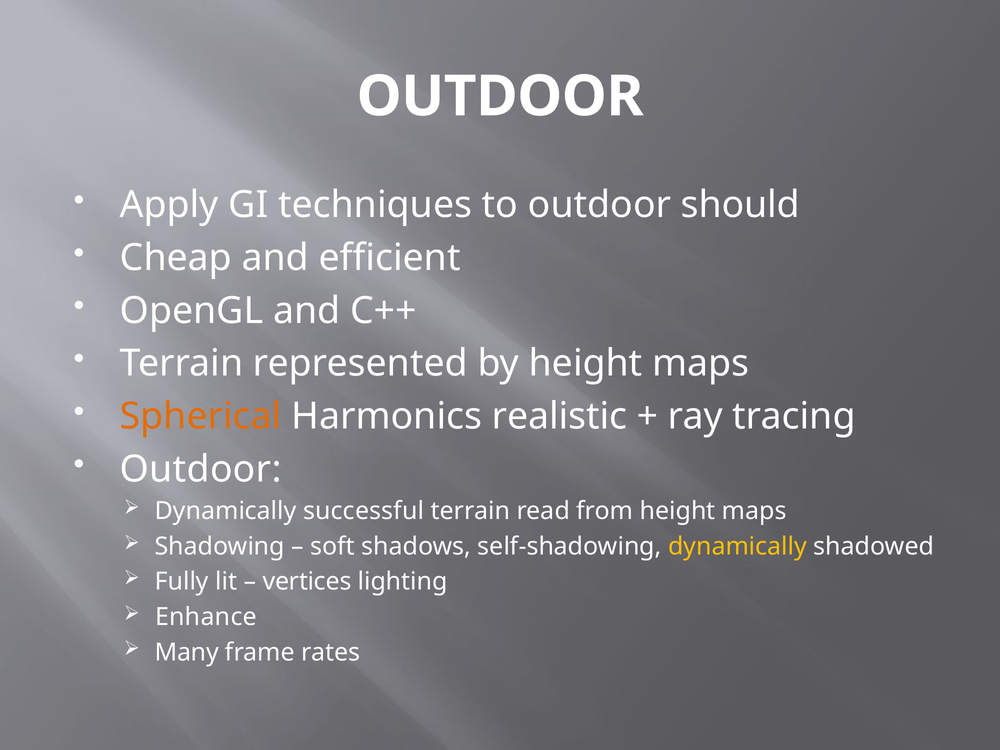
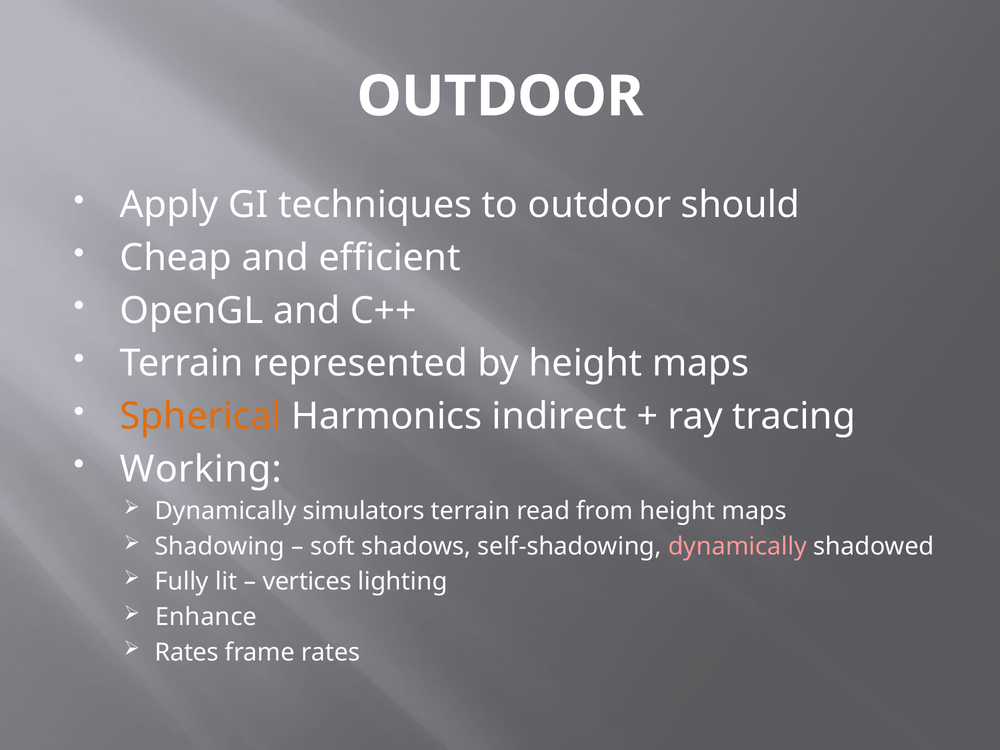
realistic: realistic -> indirect (559, 416)
Outdoor: Outdoor -> Working (201, 469)
successful: successful -> simulators (364, 511)
dynamically colour: yellow -> pink (738, 546)
Many: Many -> Rates (187, 652)
